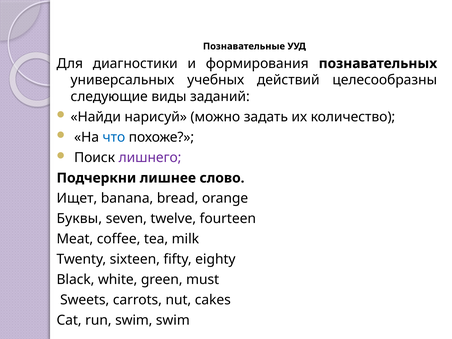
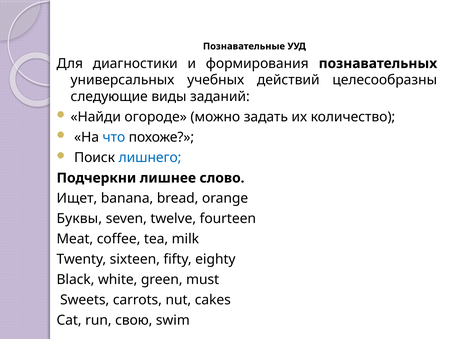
нарисуй: нарисуй -> огороде (156, 117)
лишнего colour: purple -> blue (150, 158)
run swim: swim -> свою (134, 320)
